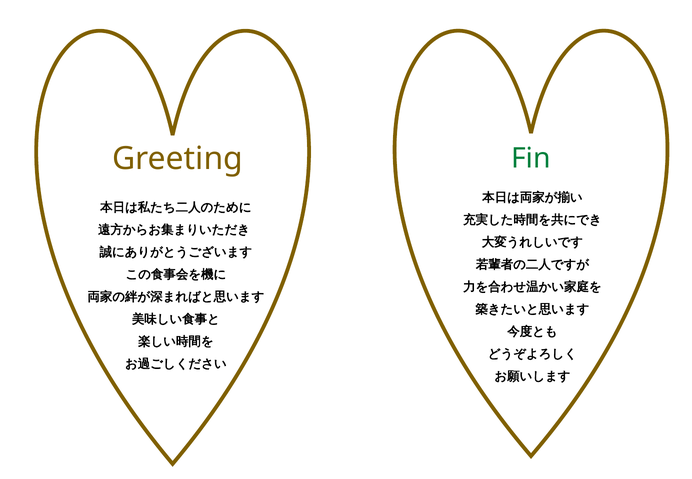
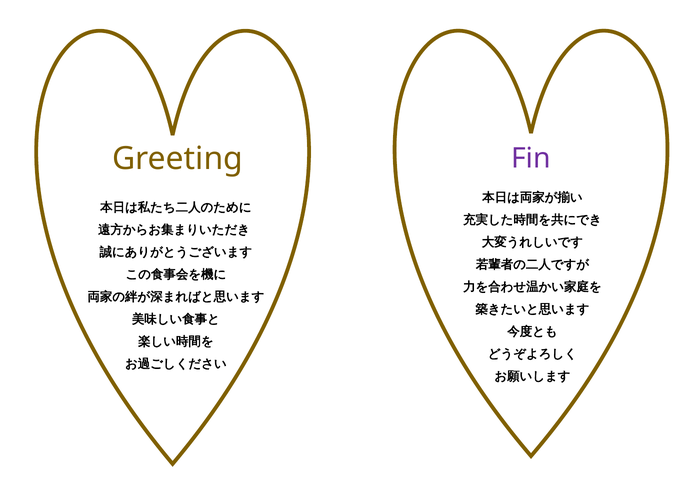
Fin colour: green -> purple (531, 158)
